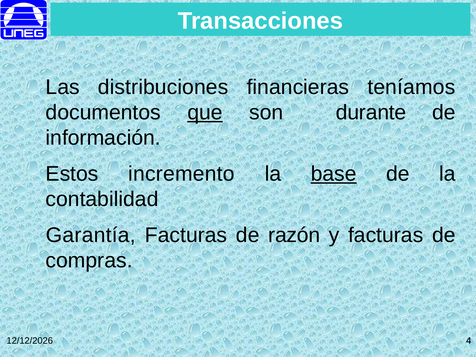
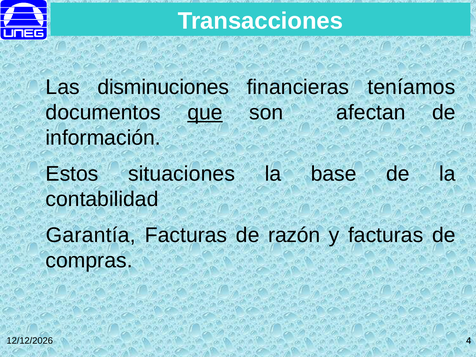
distribuciones: distribuciones -> disminuciones (163, 87)
durante: durante -> afectan (371, 113)
incremento: incremento -> situaciones (182, 174)
base underline: present -> none (334, 174)
